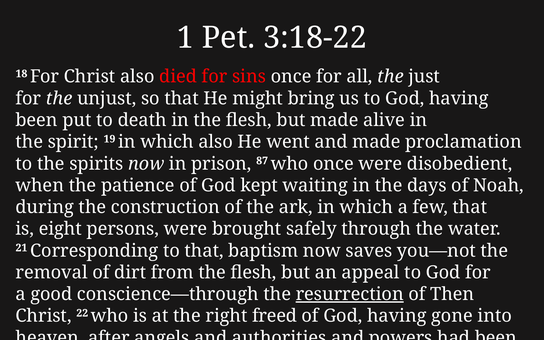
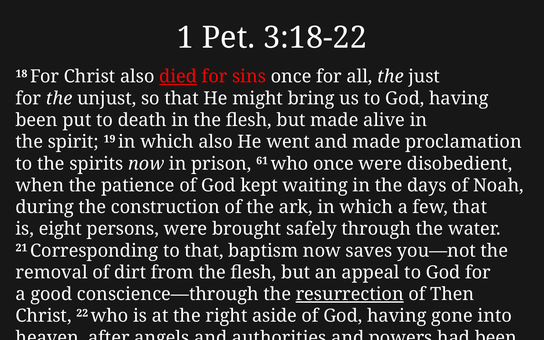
died underline: none -> present (178, 77)
87: 87 -> 61 (262, 161)
freed: freed -> aside (275, 316)
